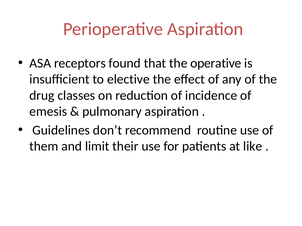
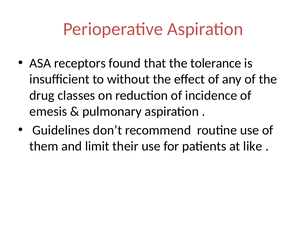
operative: operative -> tolerance (216, 63)
elective: elective -> without (128, 79)
